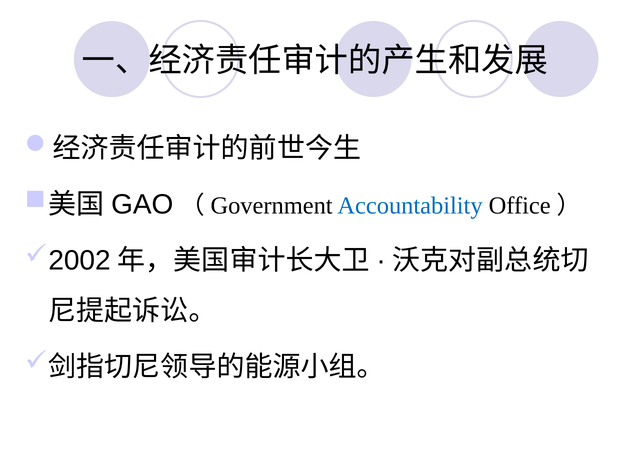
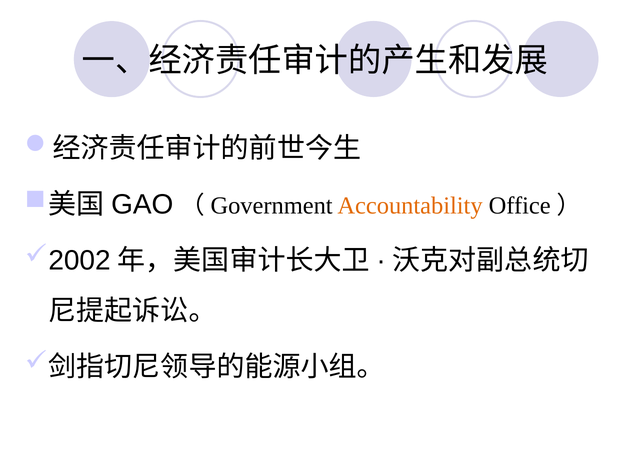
Accountability colour: blue -> orange (410, 206)
